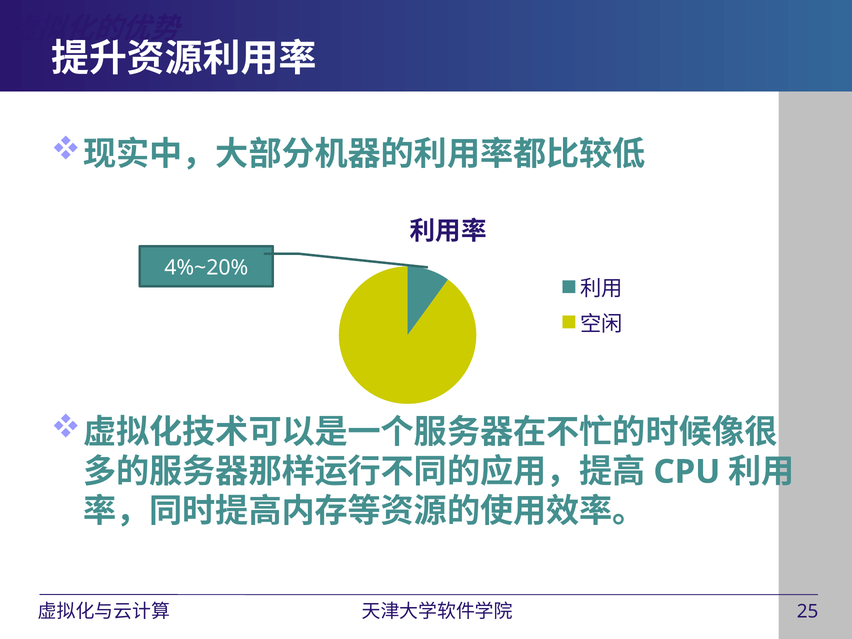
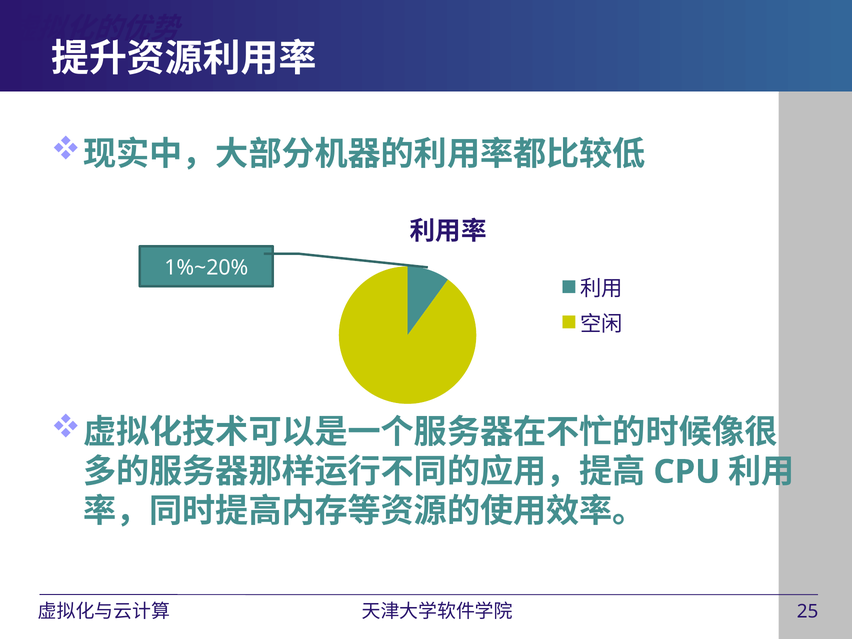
4%~20%: 4%~20% -> 1%~20% (206, 268)
